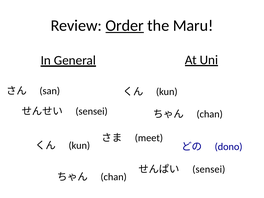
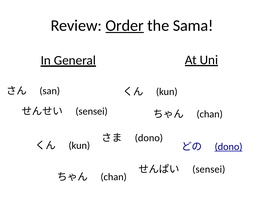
Maru: Maru -> Sama (193, 26)
meet: meet -> dono (149, 138)
dono underline: none -> present (229, 147)
